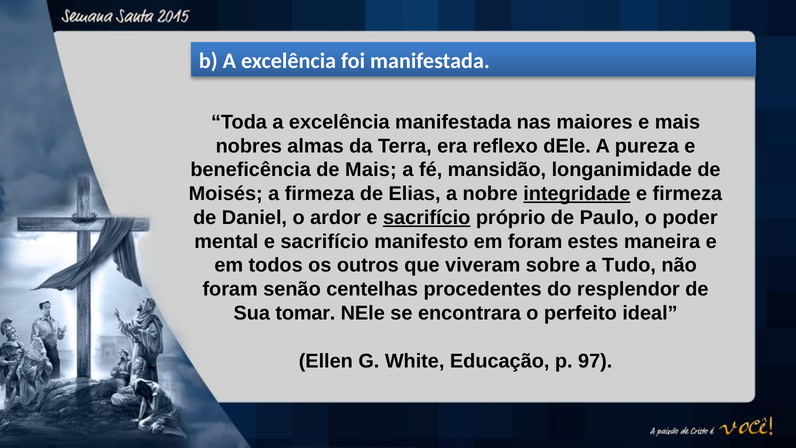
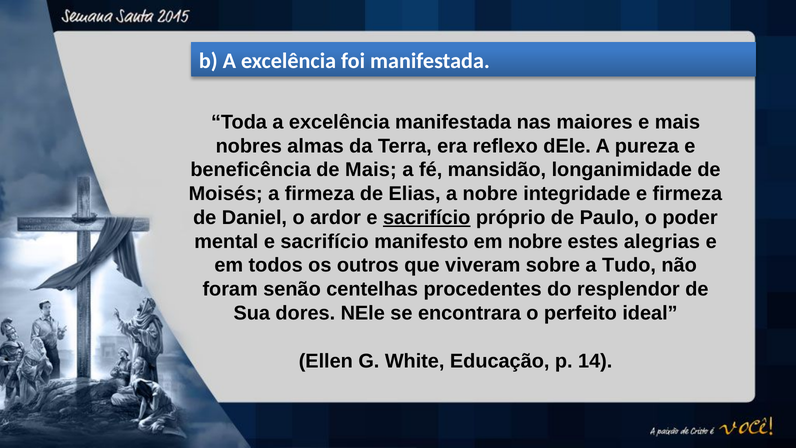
integridade underline: present -> none (577, 194)
em foram: foram -> nobre (535, 241)
maneira: maneira -> alegrias (662, 241)
tomar: tomar -> dores (305, 313)
97: 97 -> 14 (595, 361)
